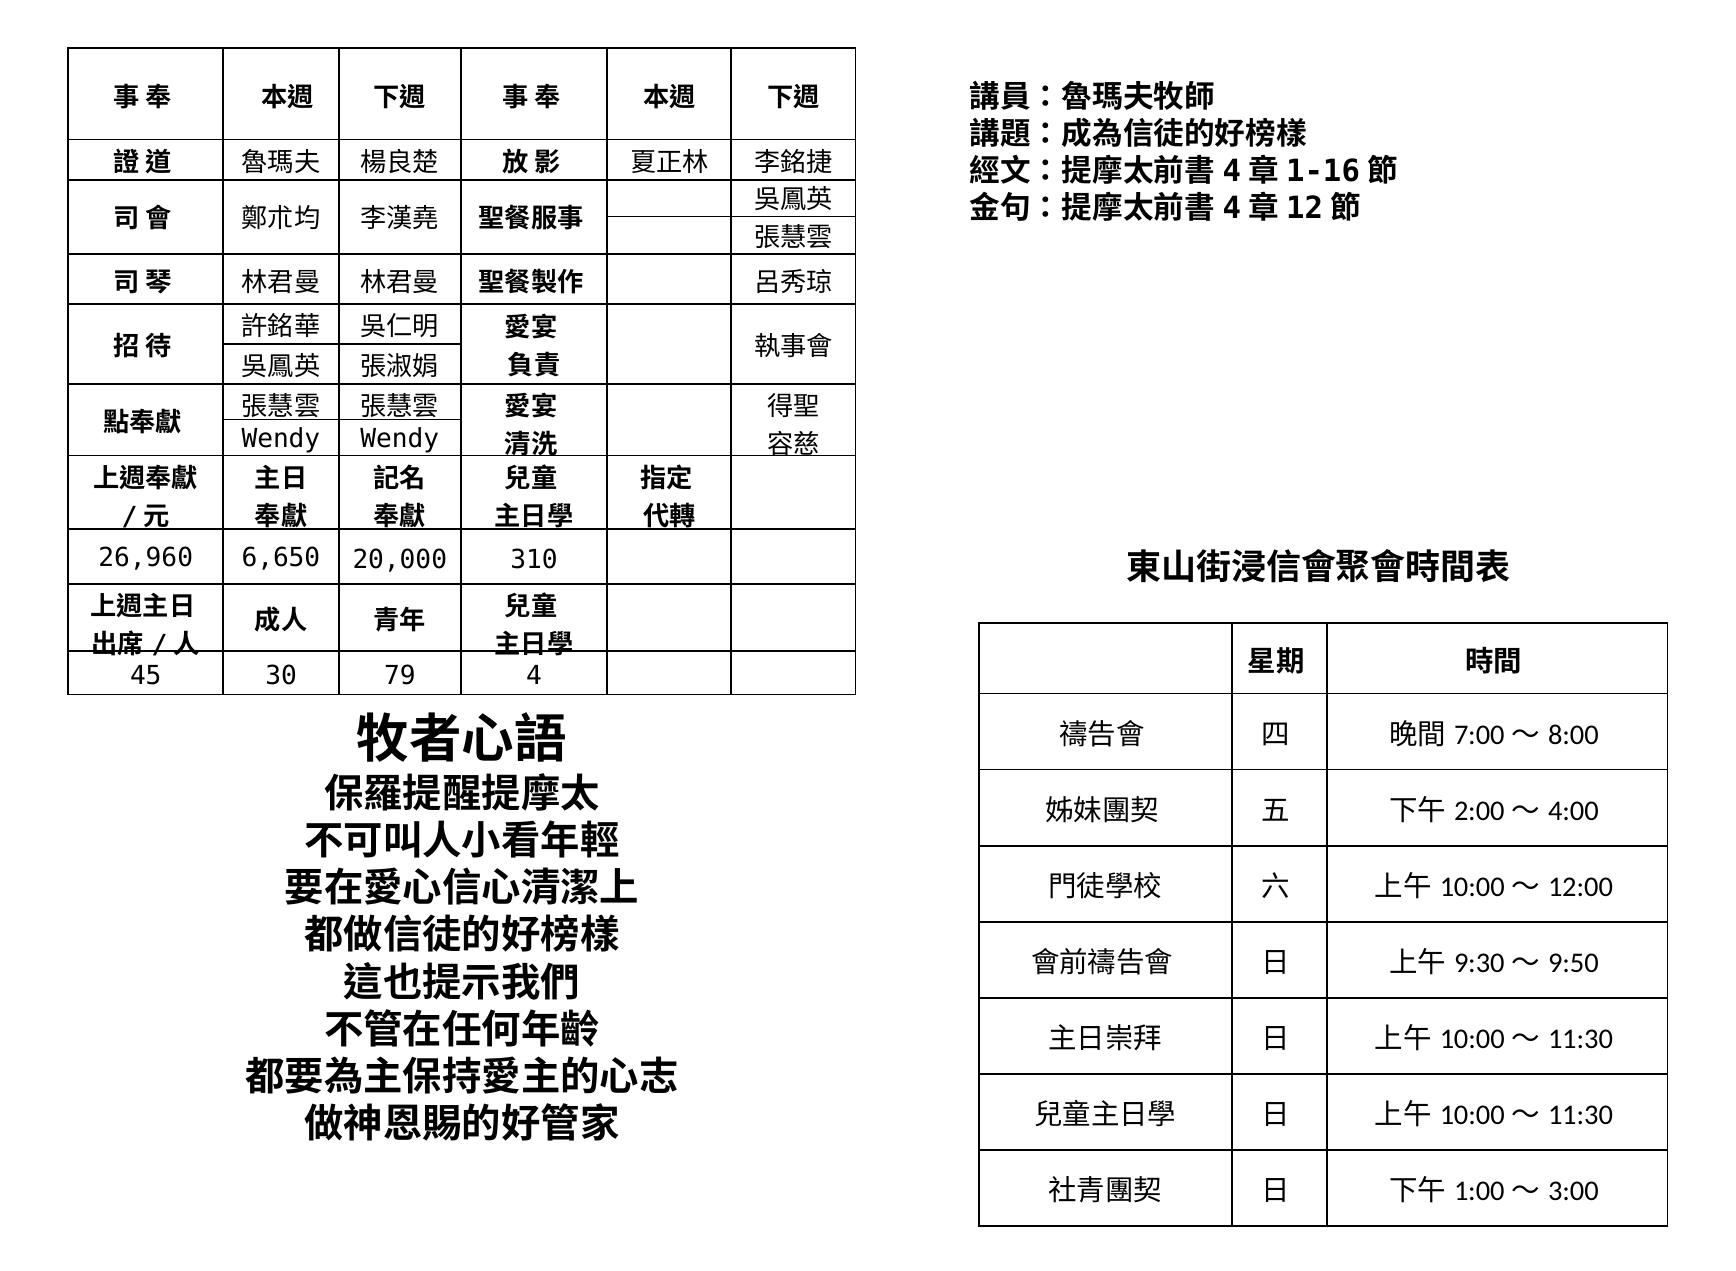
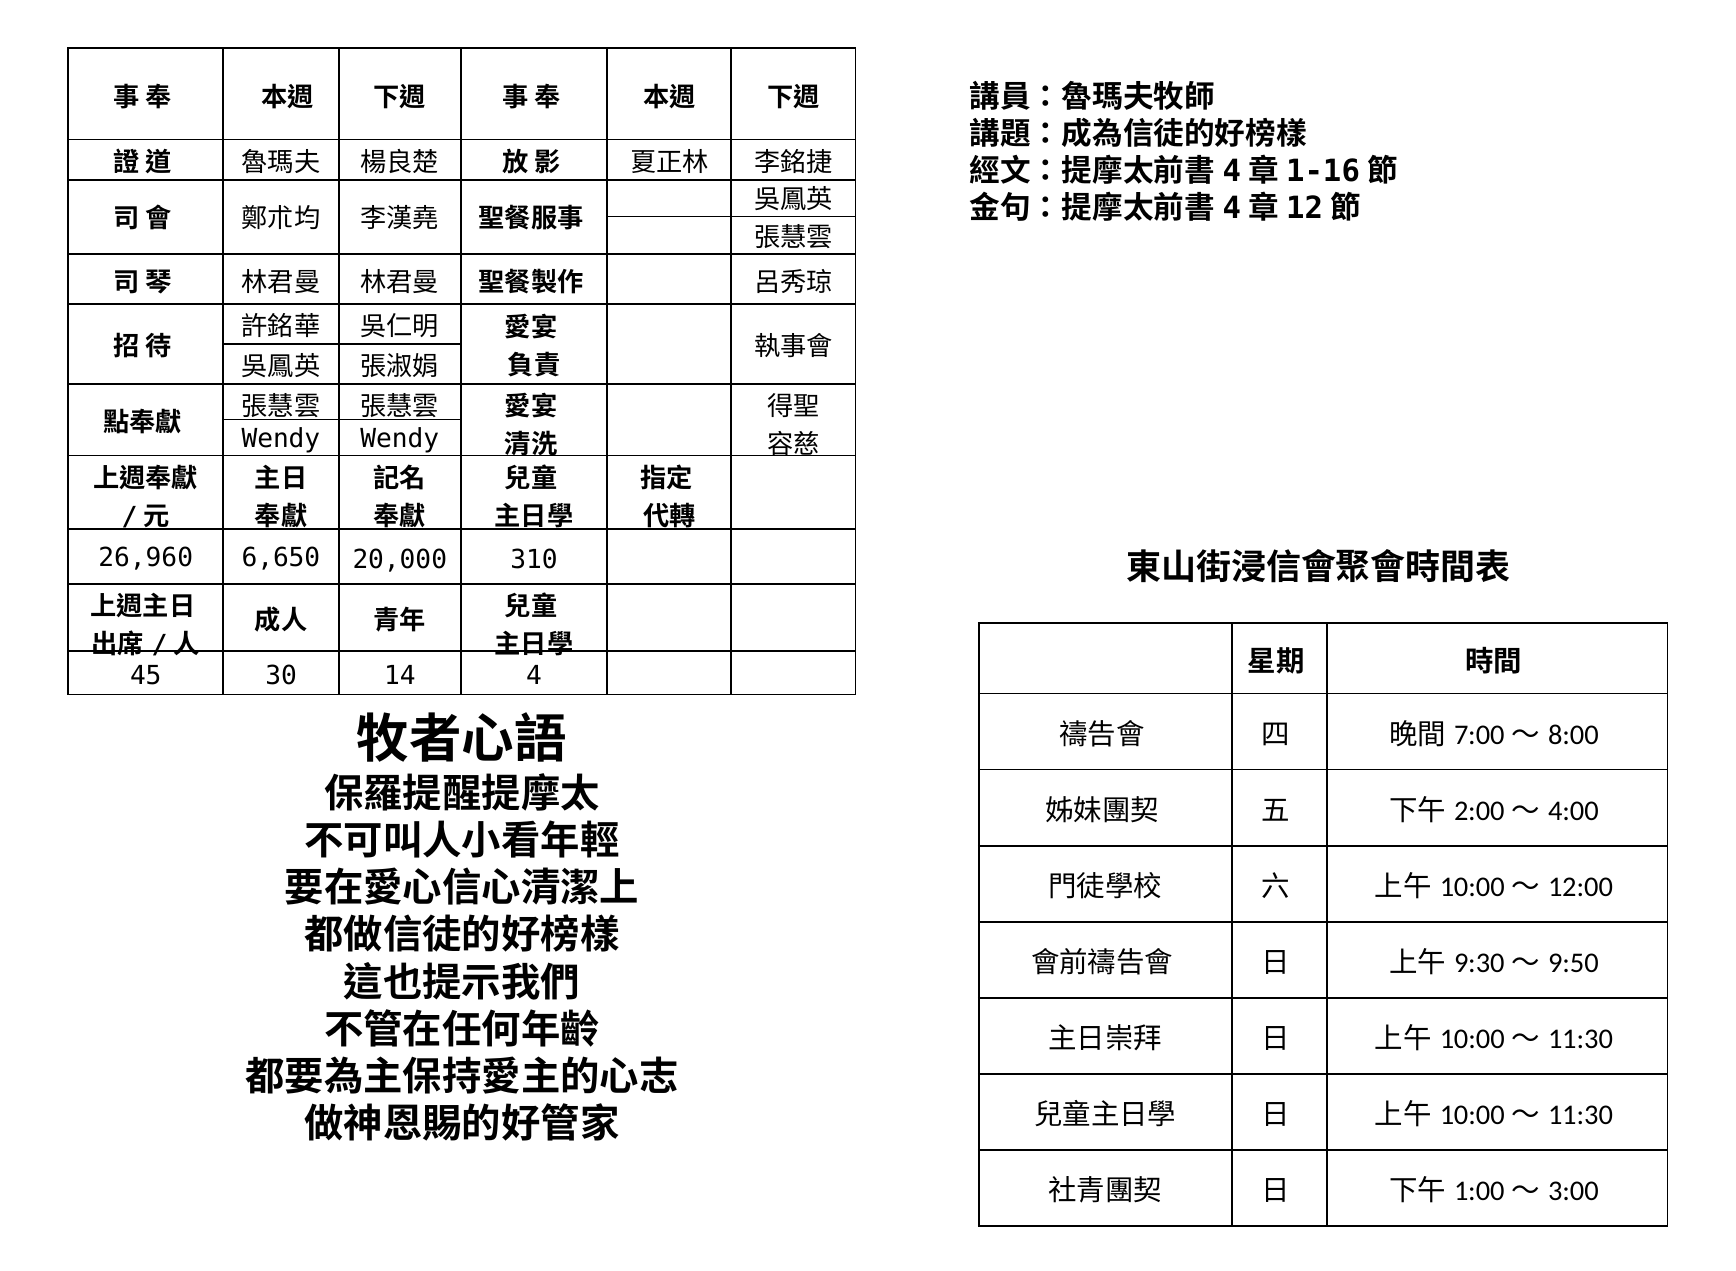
79: 79 -> 14 (400, 676)
